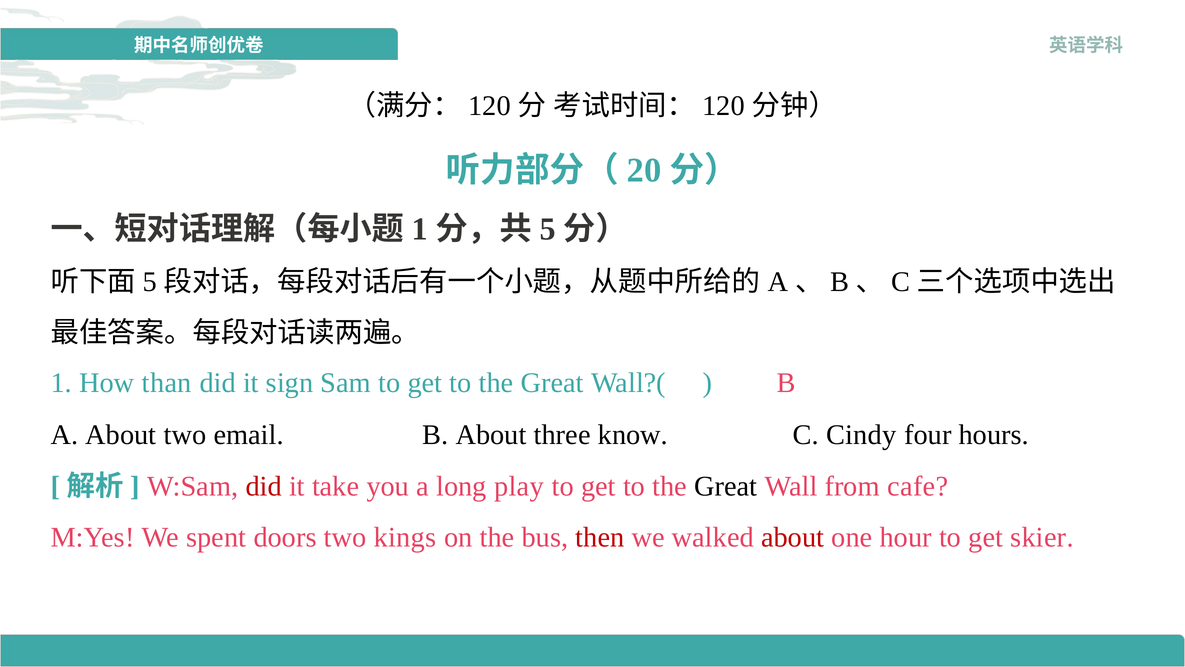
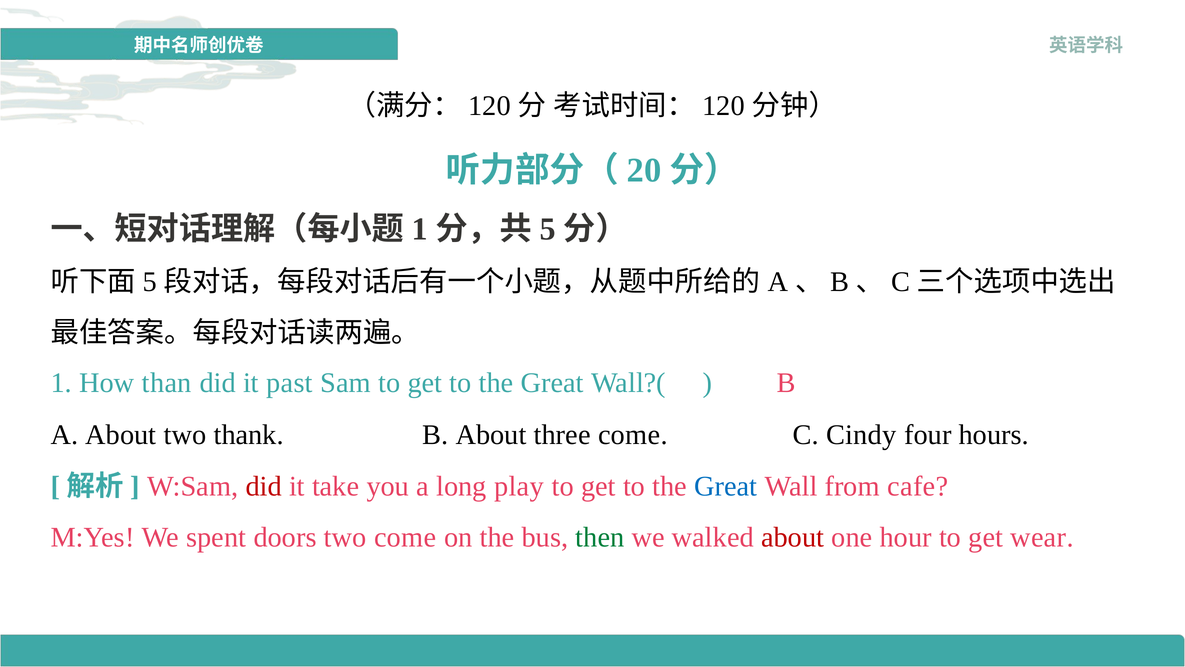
sign: sign -> past (289, 382)
email: email -> thank (249, 435)
three know: know -> come (633, 435)
Great colour: black -> blue (726, 486)
two kings: kings -> come (405, 537)
then colour: red -> green (600, 537)
skier: skier -> wear (1042, 537)
